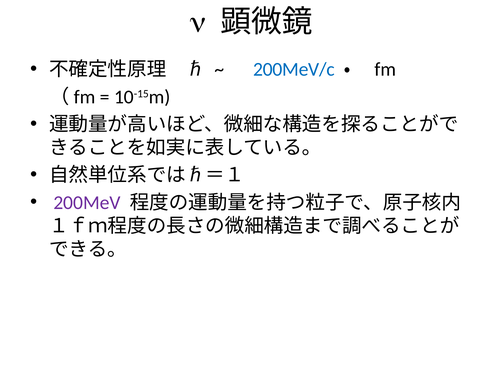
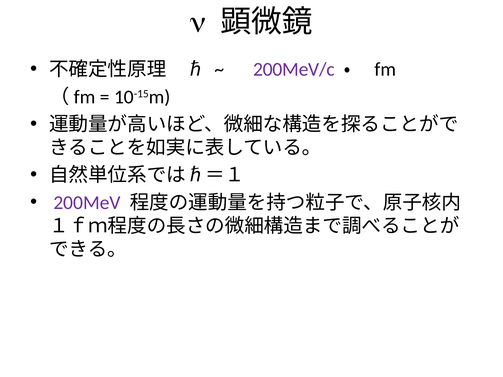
200MeV/c colour: blue -> purple (294, 70)
